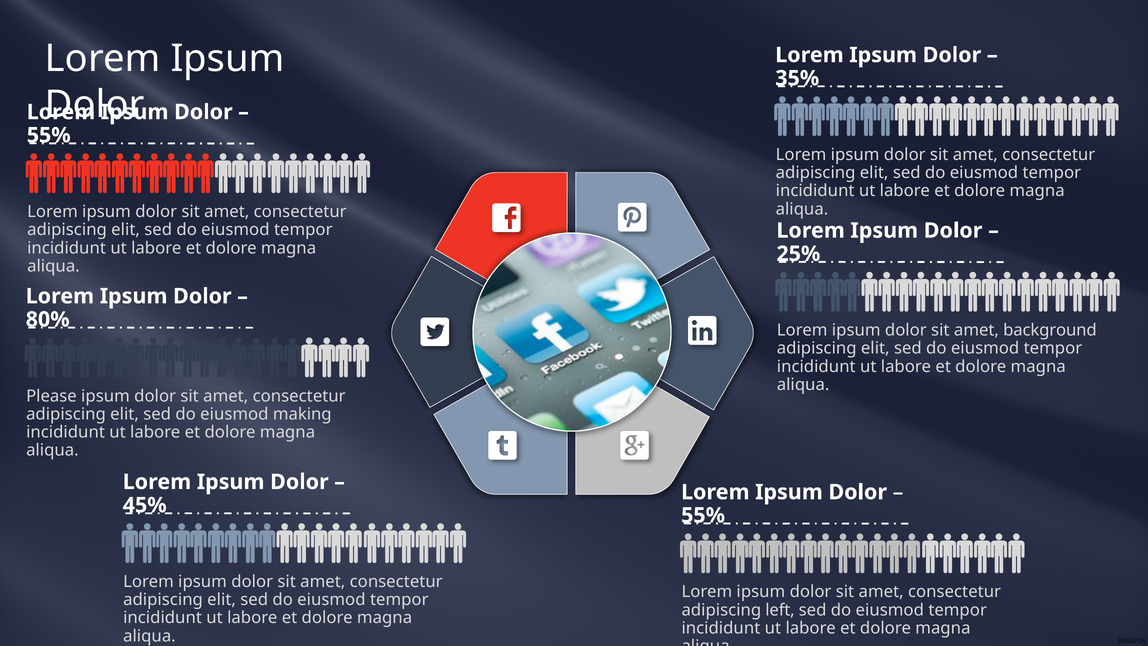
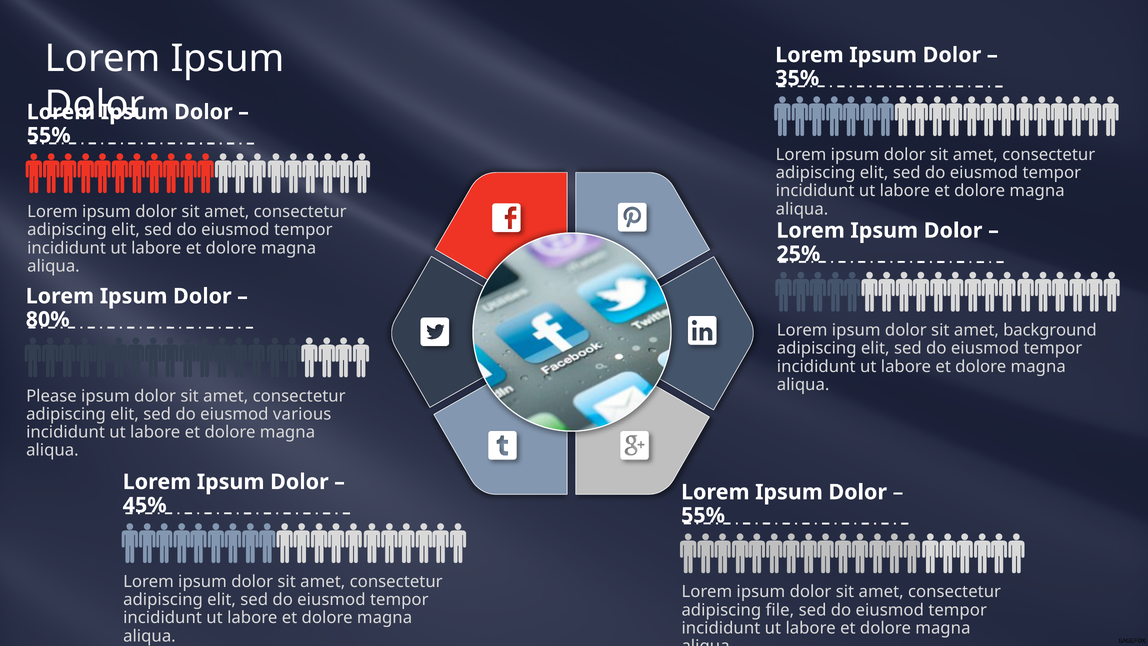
making: making -> various (302, 414)
left: left -> file (780, 610)
